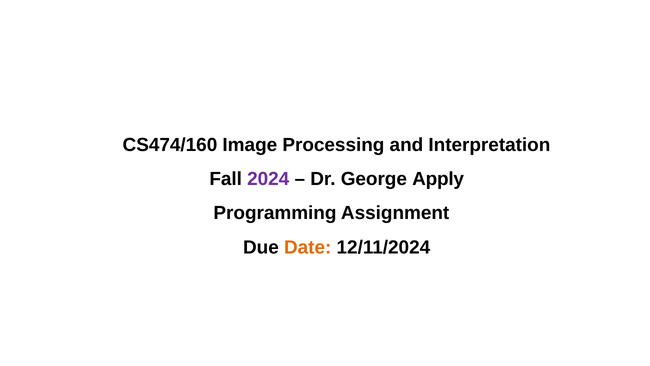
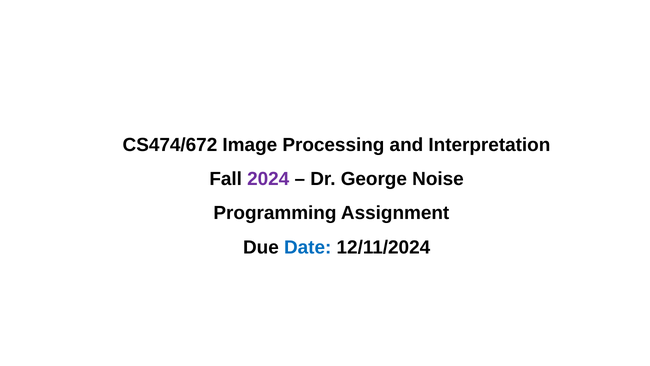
CS474/160: CS474/160 -> CS474/672 (170, 145)
Apply: Apply -> Noise (438, 179)
Date colour: orange -> blue (308, 247)
